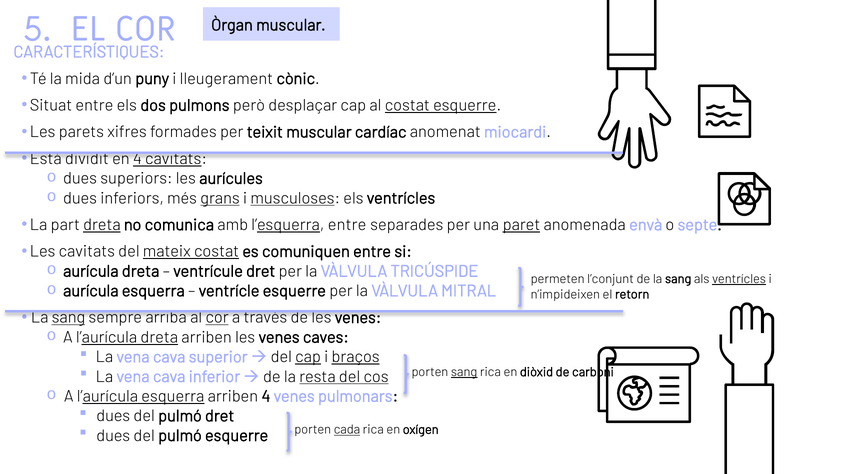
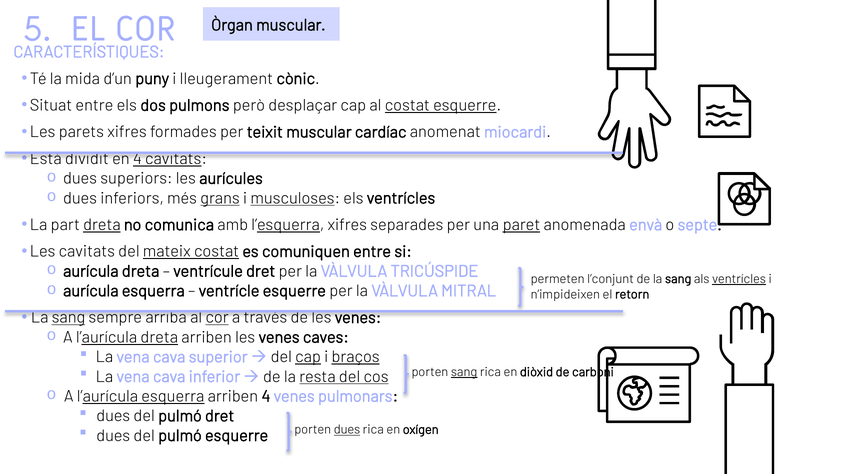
l’esquerra entre: entre -> xifres (347, 225)
porten cada: cada -> dues (347, 429)
